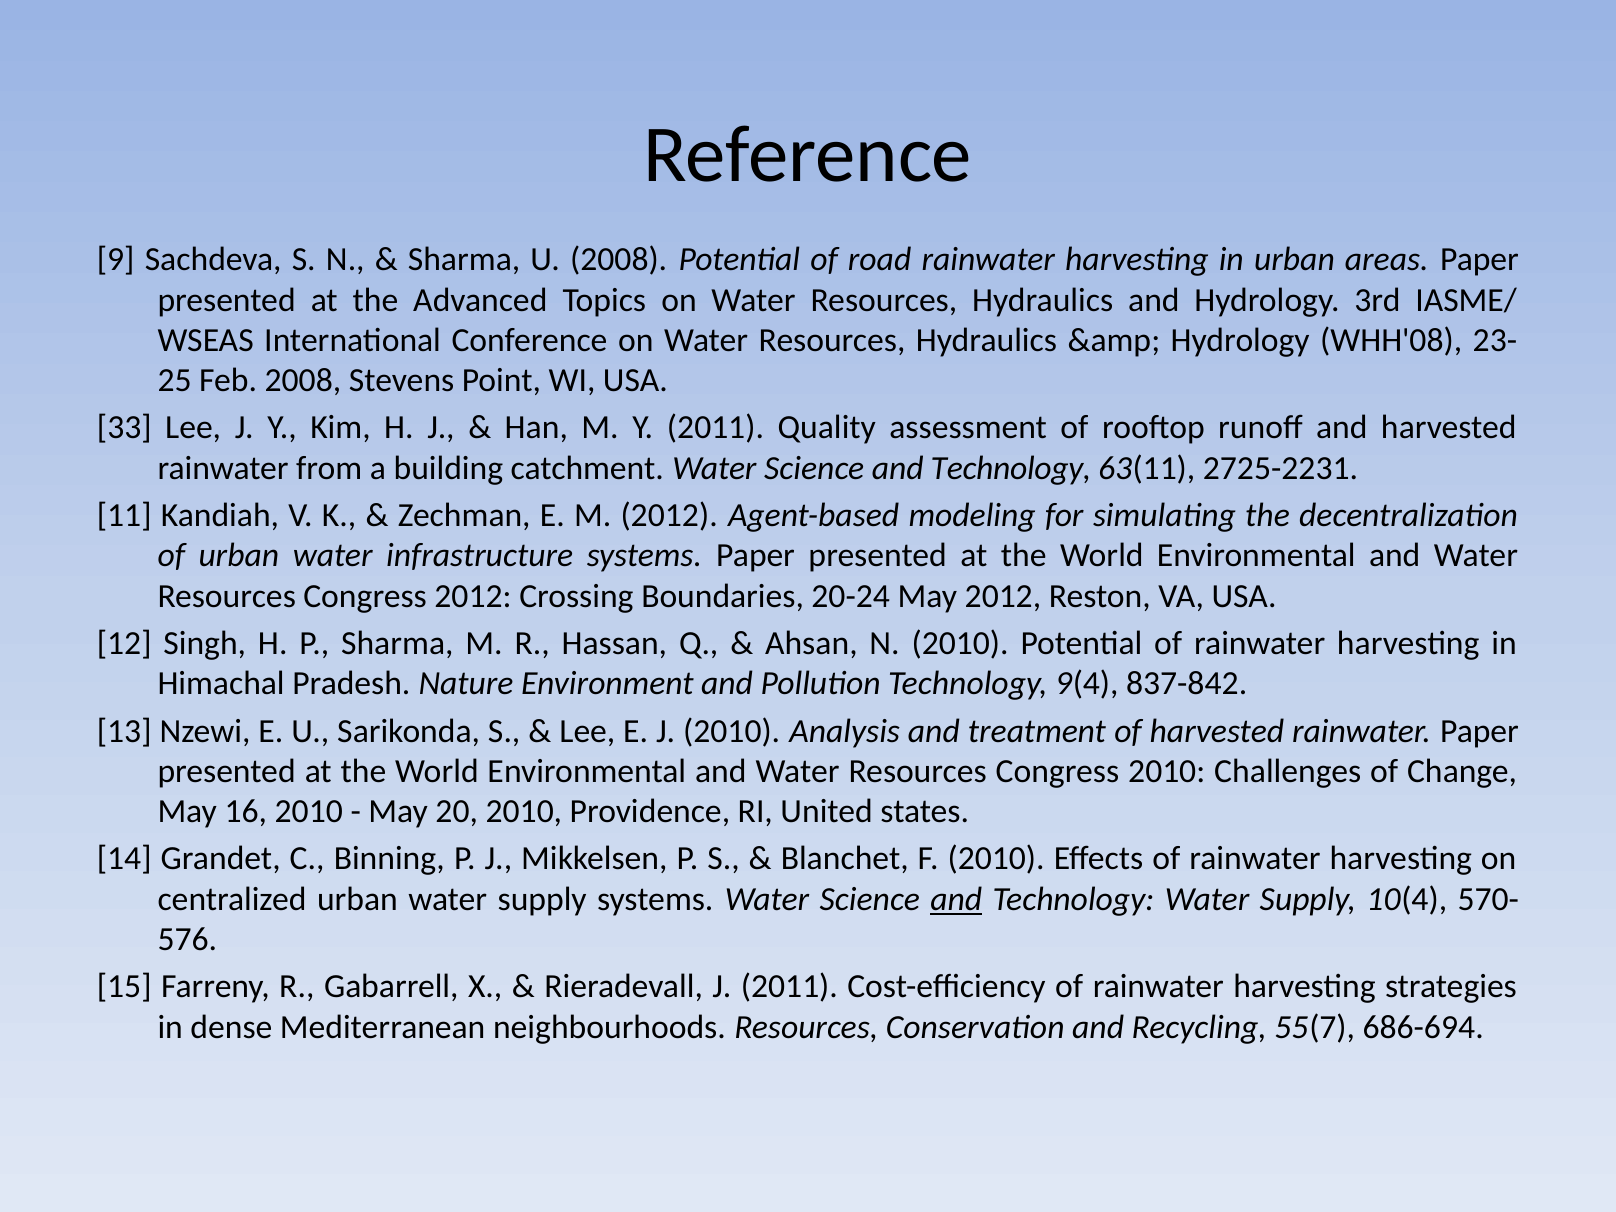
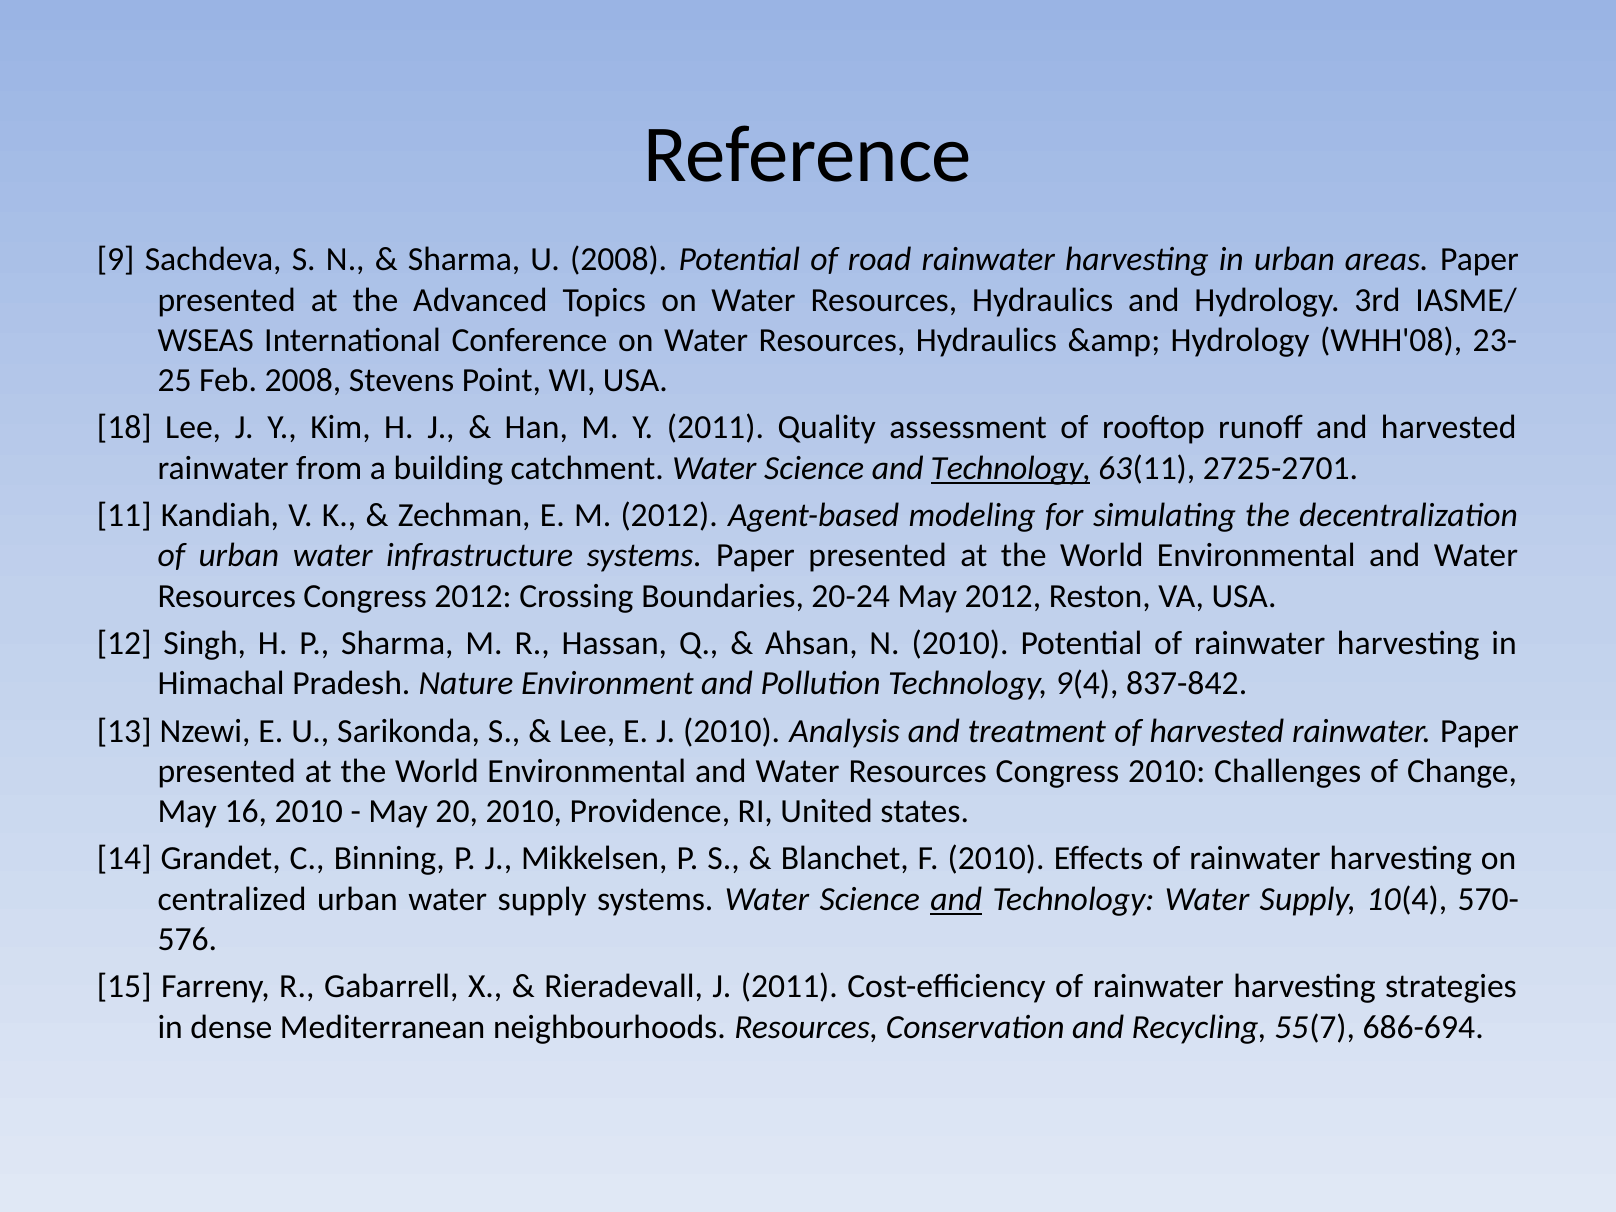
33: 33 -> 18 (124, 428)
Technology underline: none -> present (1011, 468)
2725-2231: 2725-2231 -> 2725-2701 (1280, 468)
